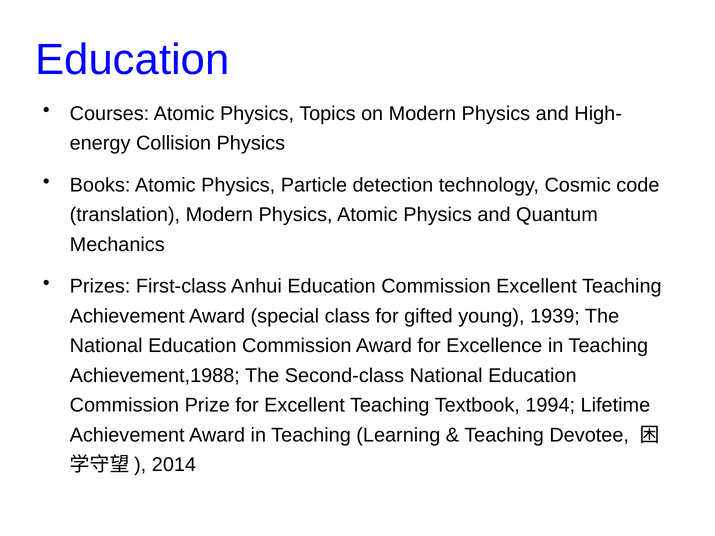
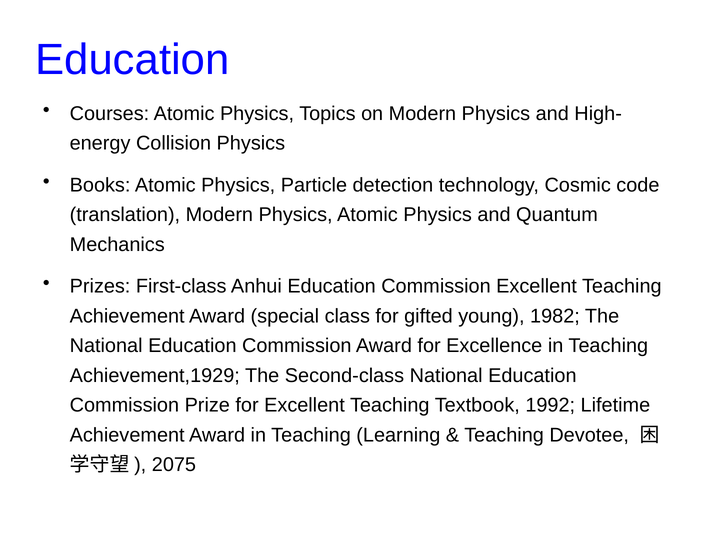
1939: 1939 -> 1982 (555, 316)
Achievement,1988: Achievement,1988 -> Achievement,1929 (155, 376)
1994: 1994 -> 1992 (550, 405)
2014: 2014 -> 2075 (174, 465)
